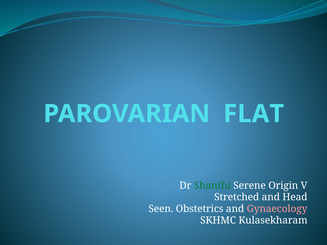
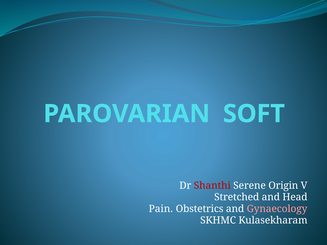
FLAT: FLAT -> SOFT (254, 114)
Shanthi colour: green -> red (212, 186)
Seen: Seen -> Pain (161, 209)
